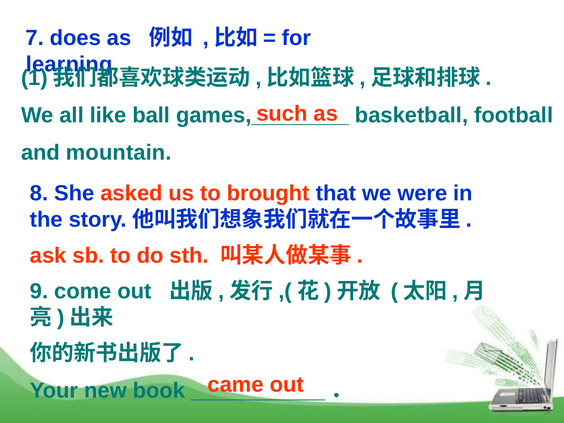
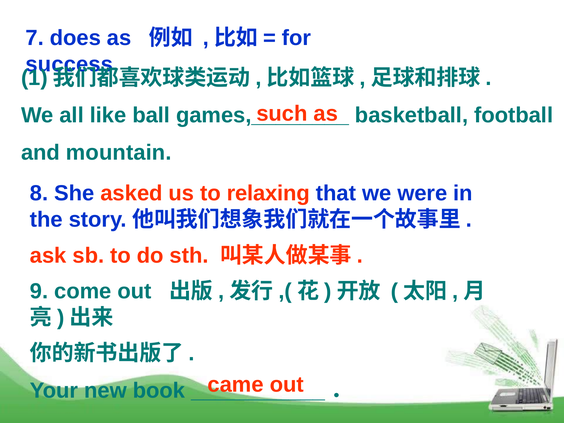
learning: learning -> success (69, 64)
brought: brought -> relaxing (268, 193)
